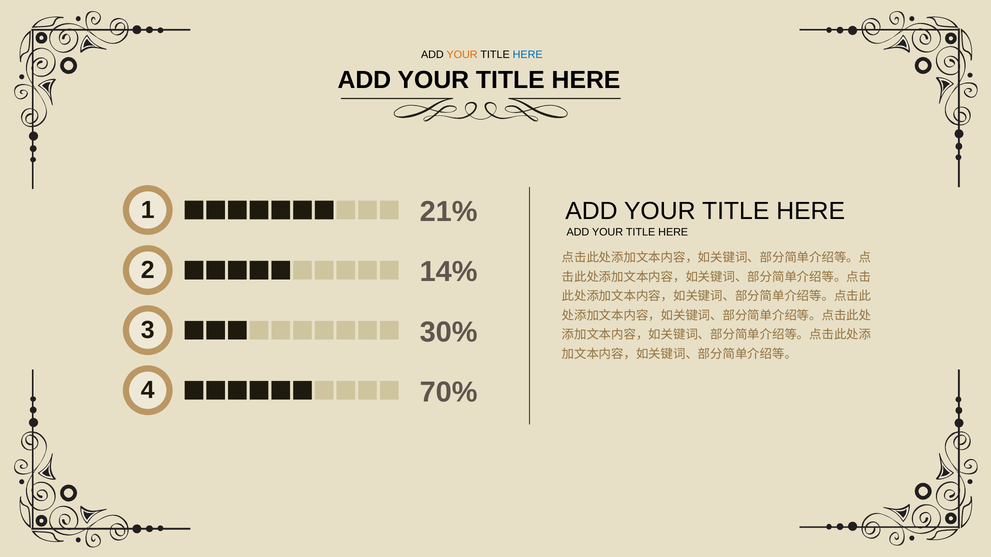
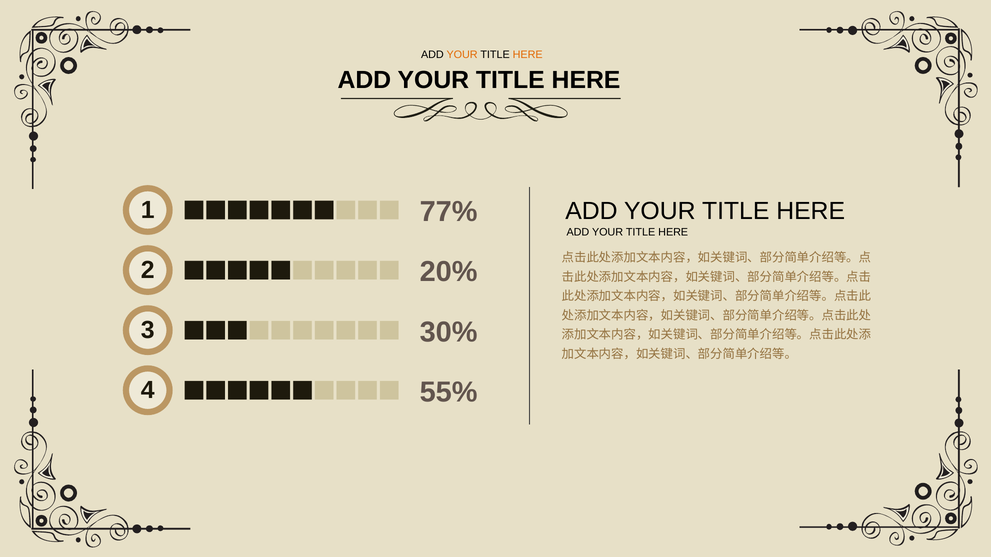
HERE colour: blue -> orange (528, 55)
21%: 21% -> 77% (449, 212)
14%: 14% -> 20% (449, 272)
70%: 70% -> 55% (449, 392)
